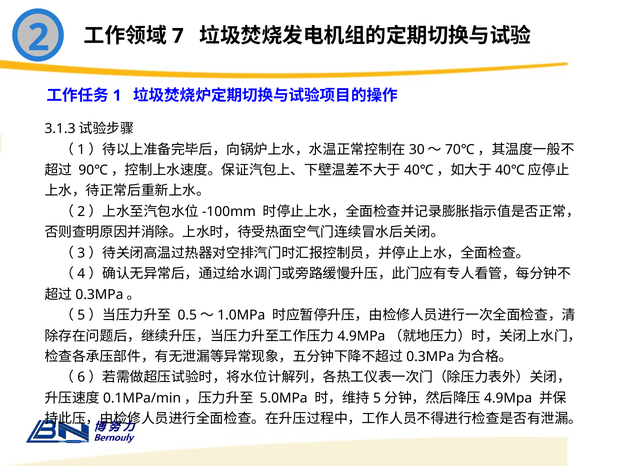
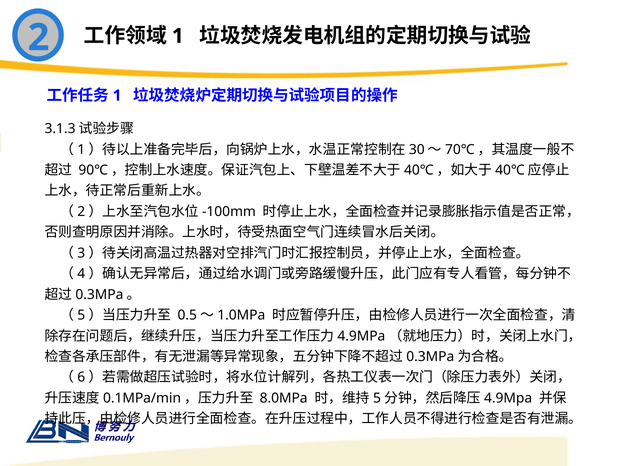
7: 7 -> 1 (178, 36)
5.0MPa: 5.0MPa -> 8.0MPa (284, 399)
